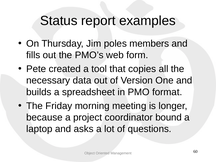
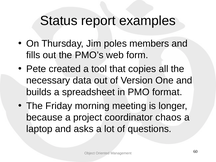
bound: bound -> chaos (168, 117)
